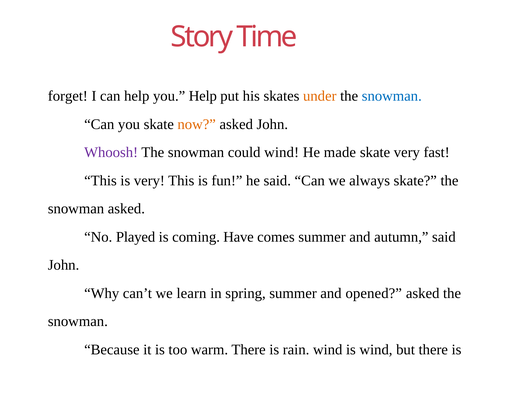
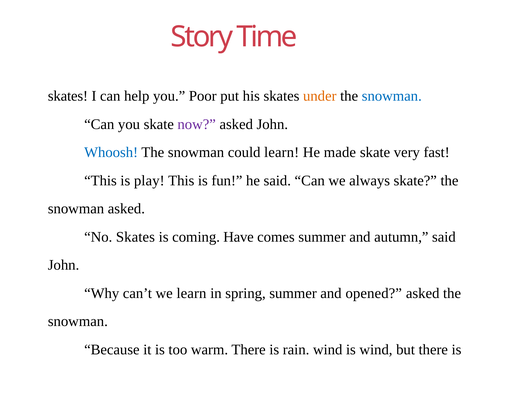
forget: forget -> skates (68, 96)
you Help: Help -> Poor (203, 96)
now colour: orange -> purple (197, 124)
Whoosh colour: purple -> blue (111, 152)
could wind: wind -> learn (282, 152)
is very: very -> play (149, 181)
No Played: Played -> Skates (135, 237)
